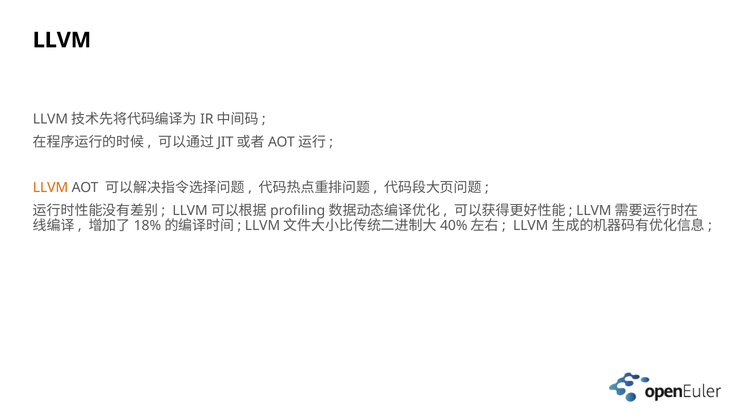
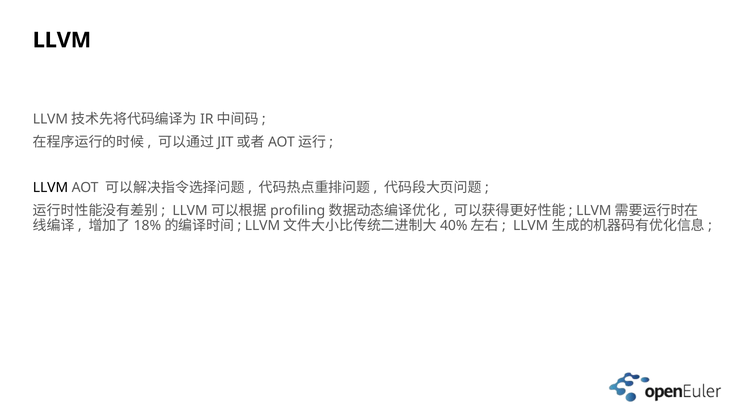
LLVM colour: orange -> black (50, 188)
